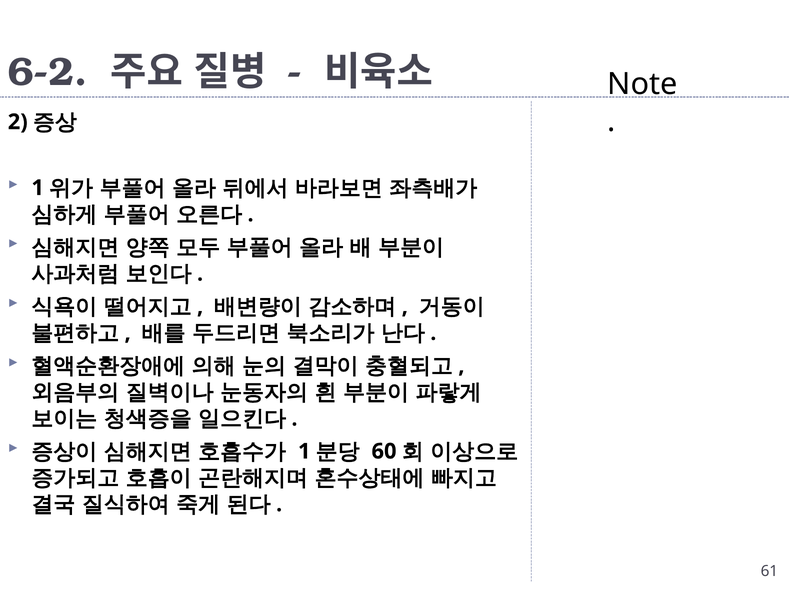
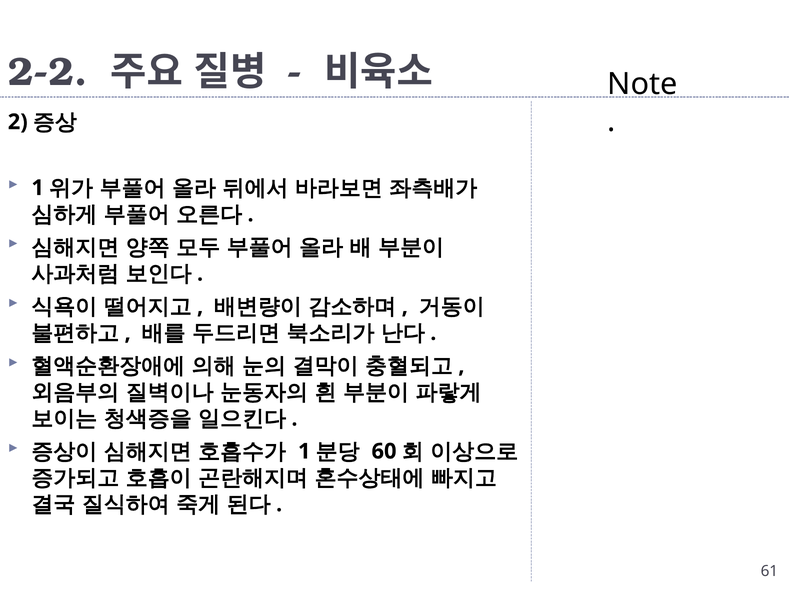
6-2: 6-2 -> 2-2 (48, 72)
